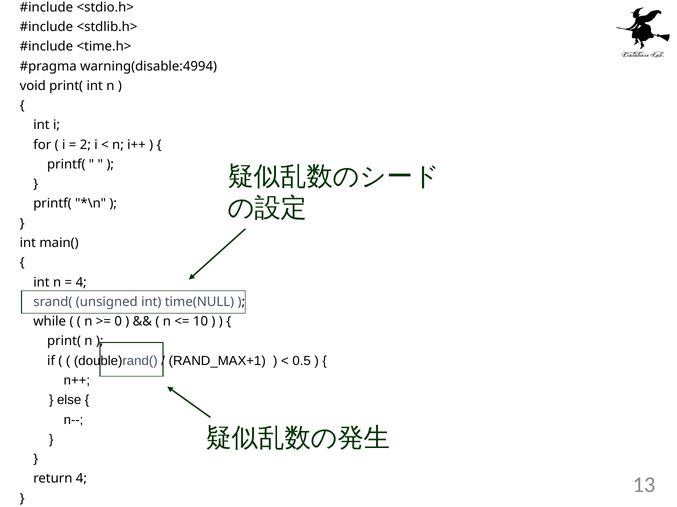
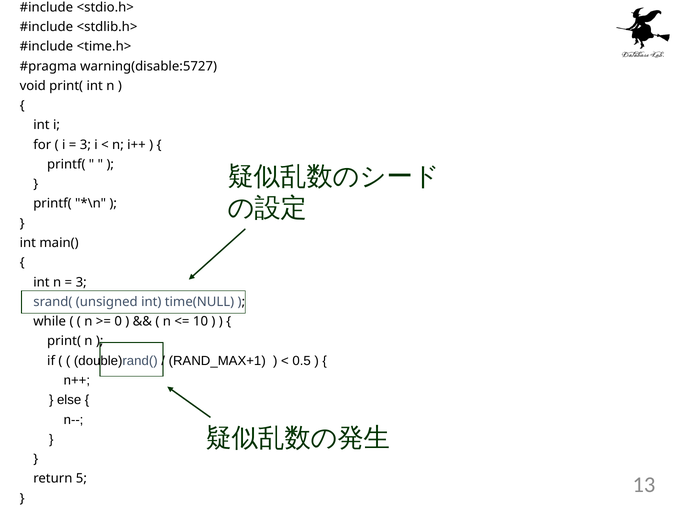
warning(disable:4994: warning(disable:4994 -> warning(disable:5727 (149, 66)
2: 2 -> 3 (85, 145)
4: 4 -> 3 (81, 283)
return 4: 4 -> 5 (81, 479)
